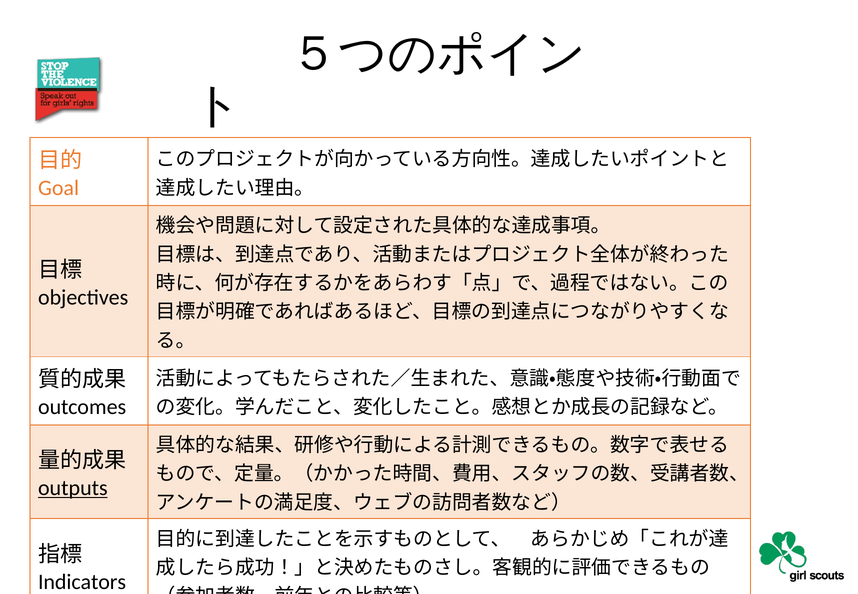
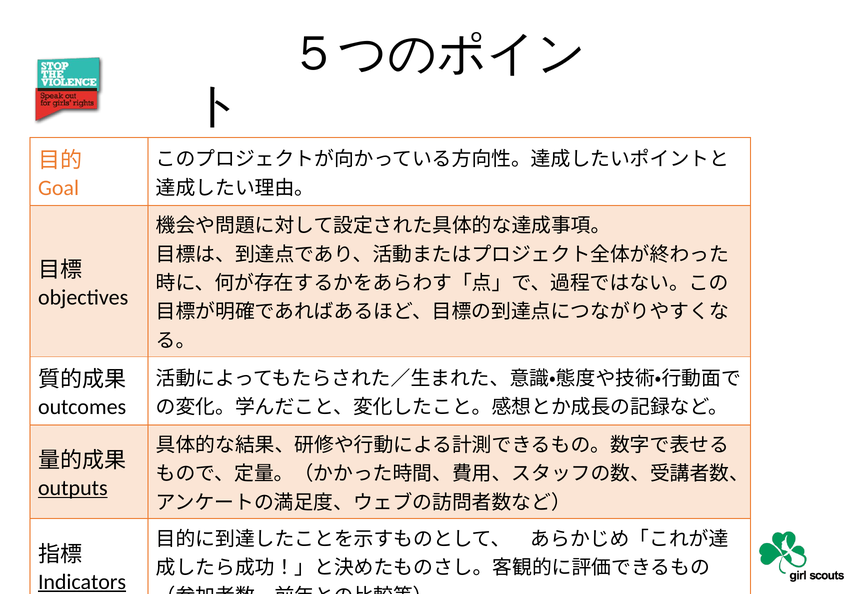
Indicators underline: none -> present (82, 582)
